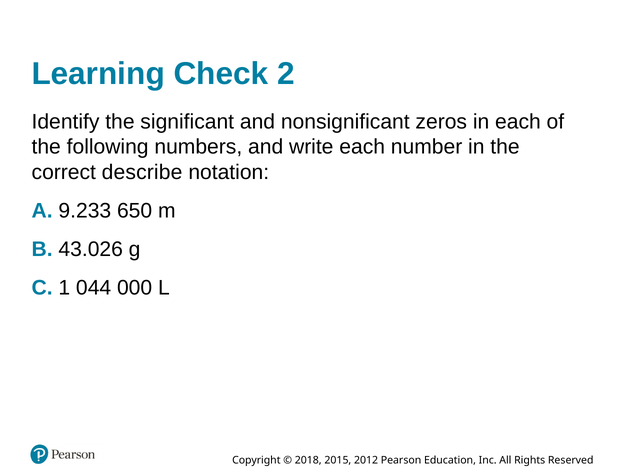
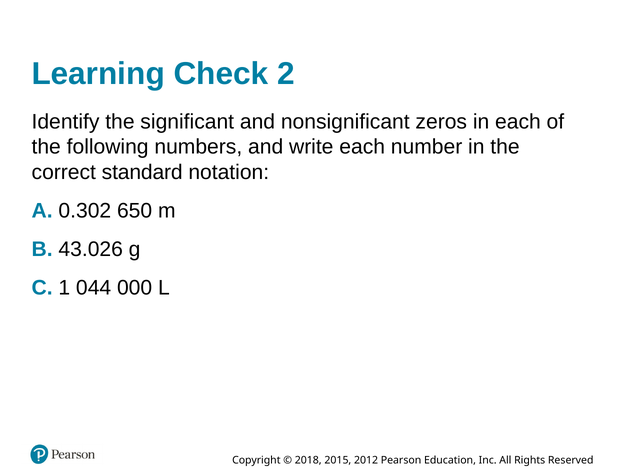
describe: describe -> standard (142, 172)
9.233: 9.233 -> 0.302 (85, 211)
